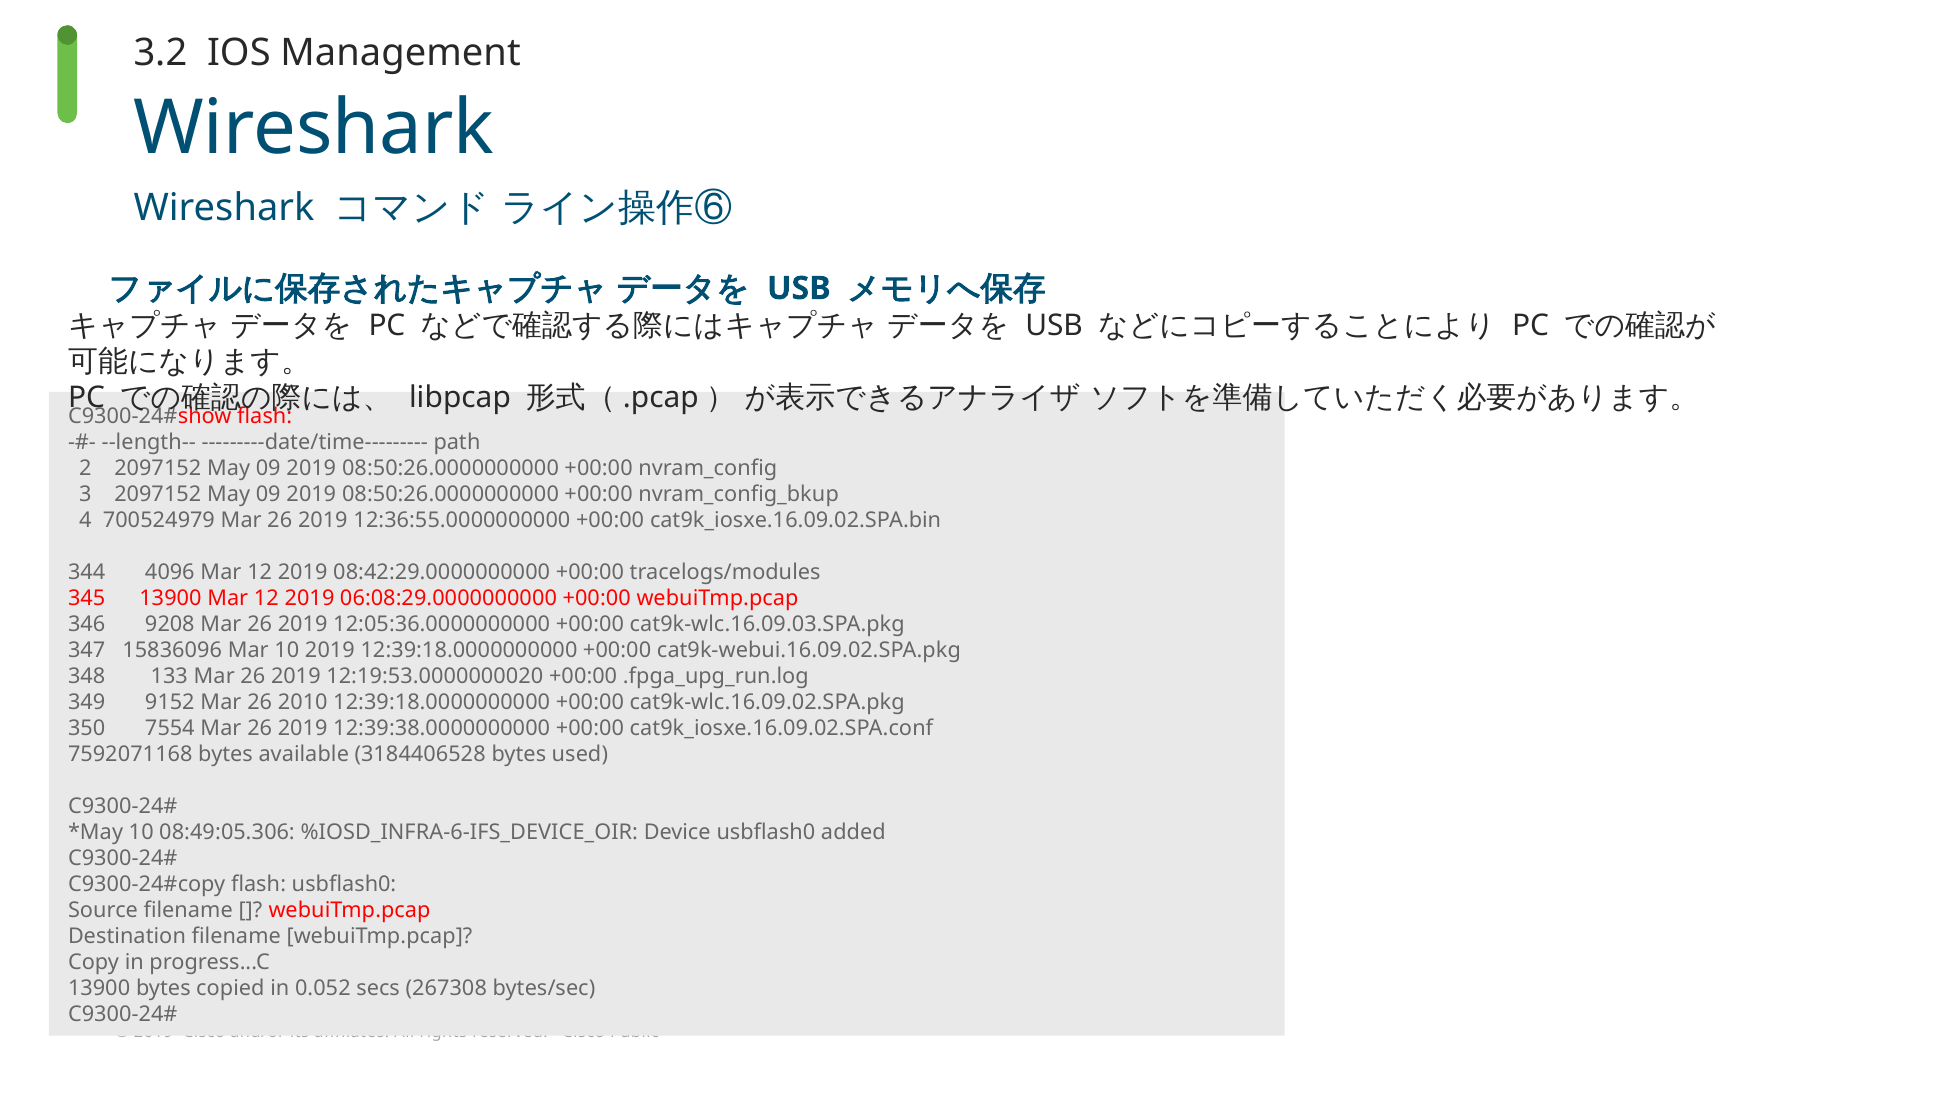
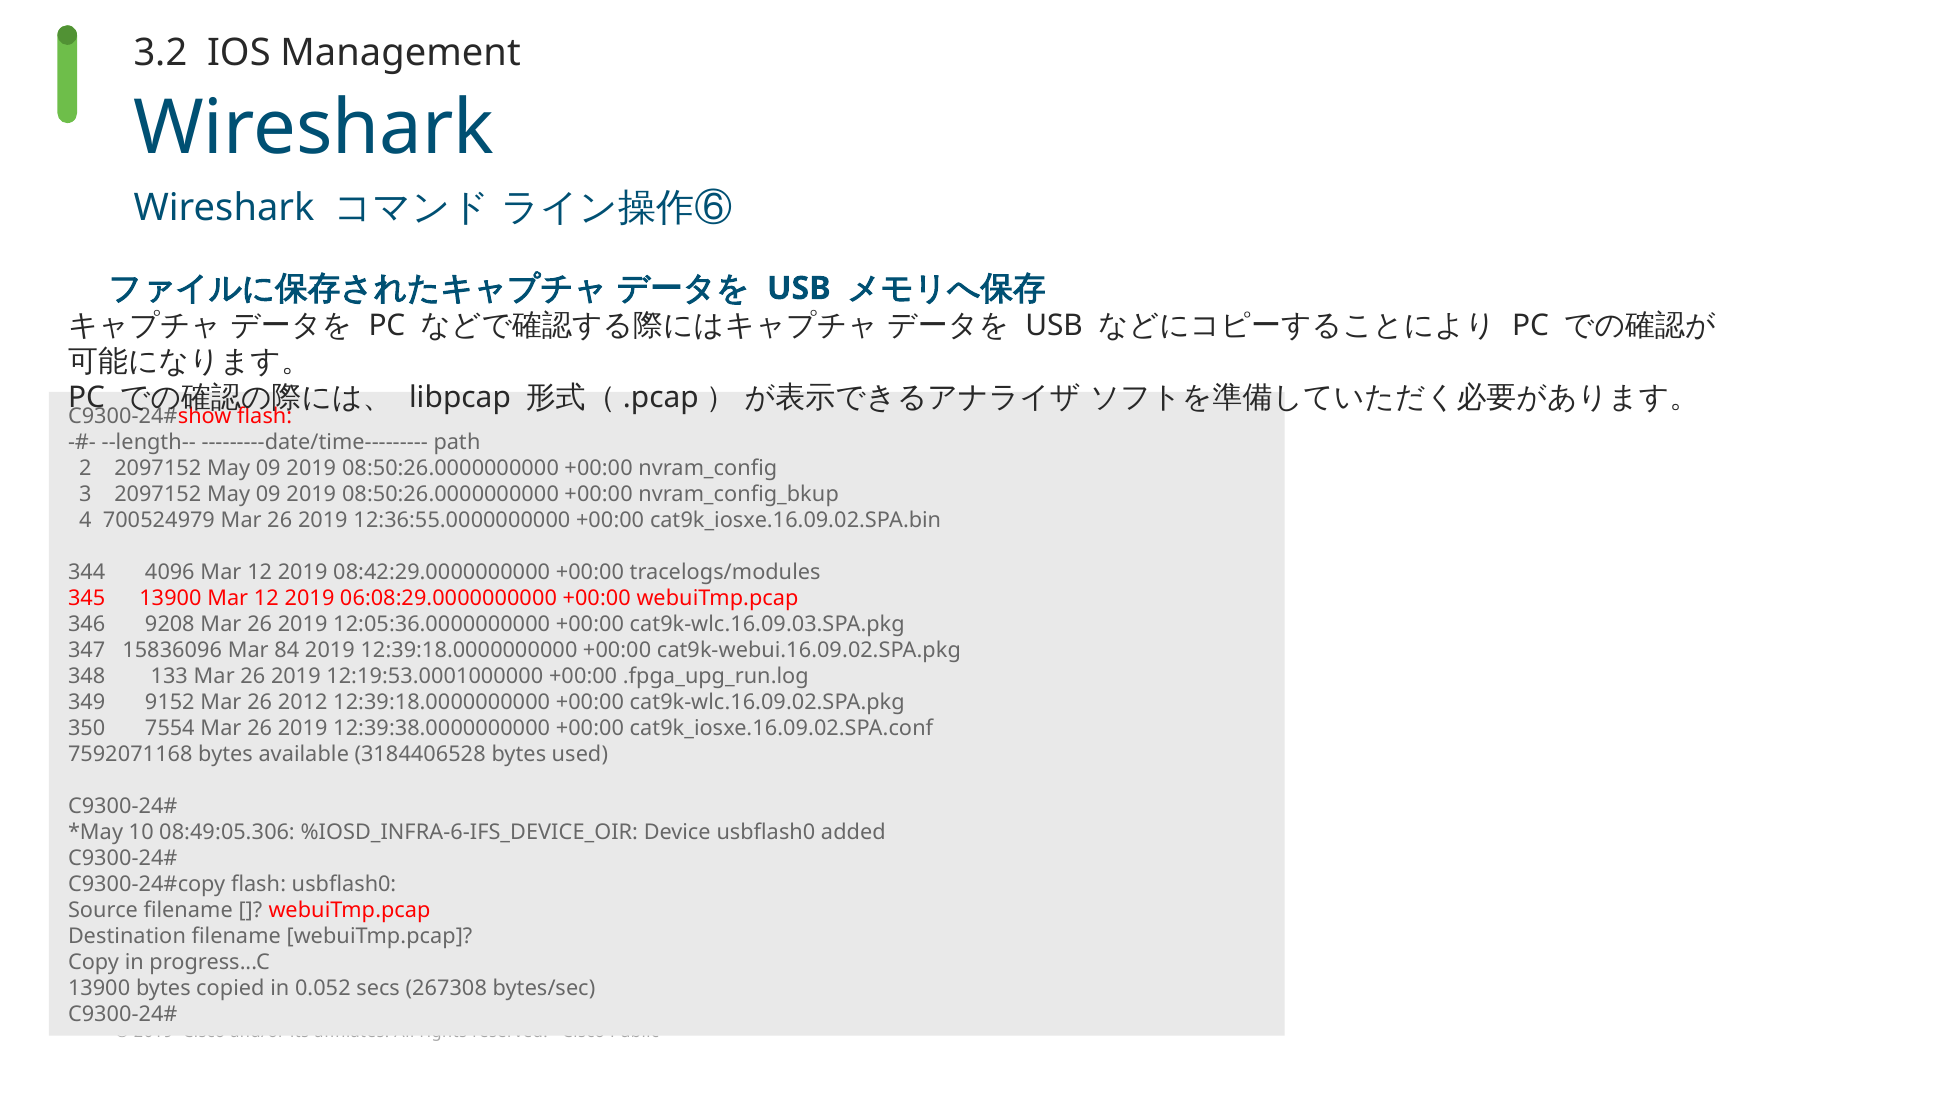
Mar 10: 10 -> 84 (287, 650)
12:19:53.0000000020: 12:19:53.0000000020 -> 12:19:53.0001000000 (435, 676)
2010: 2010 -> 2012 (303, 702)
